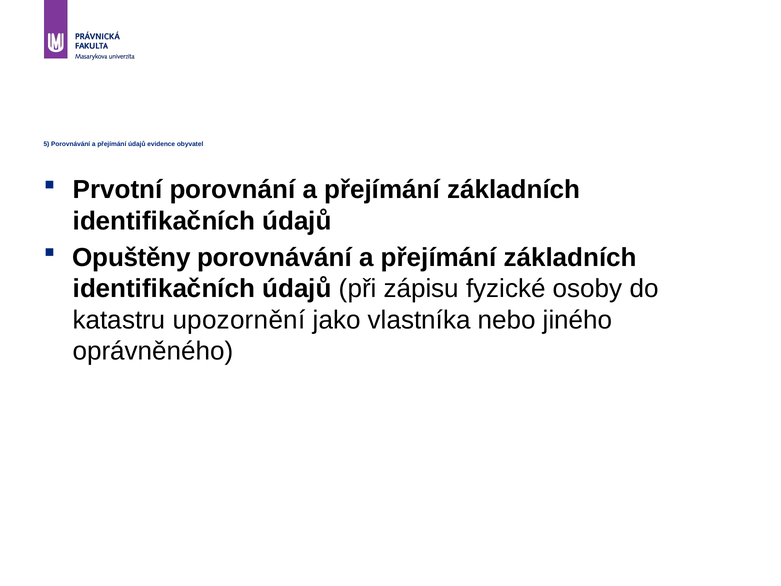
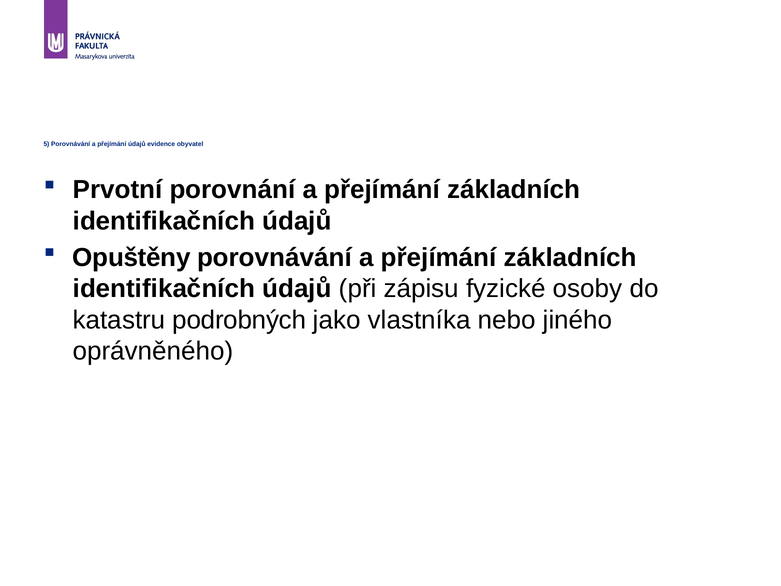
upozornění: upozornění -> podrobných (239, 320)
